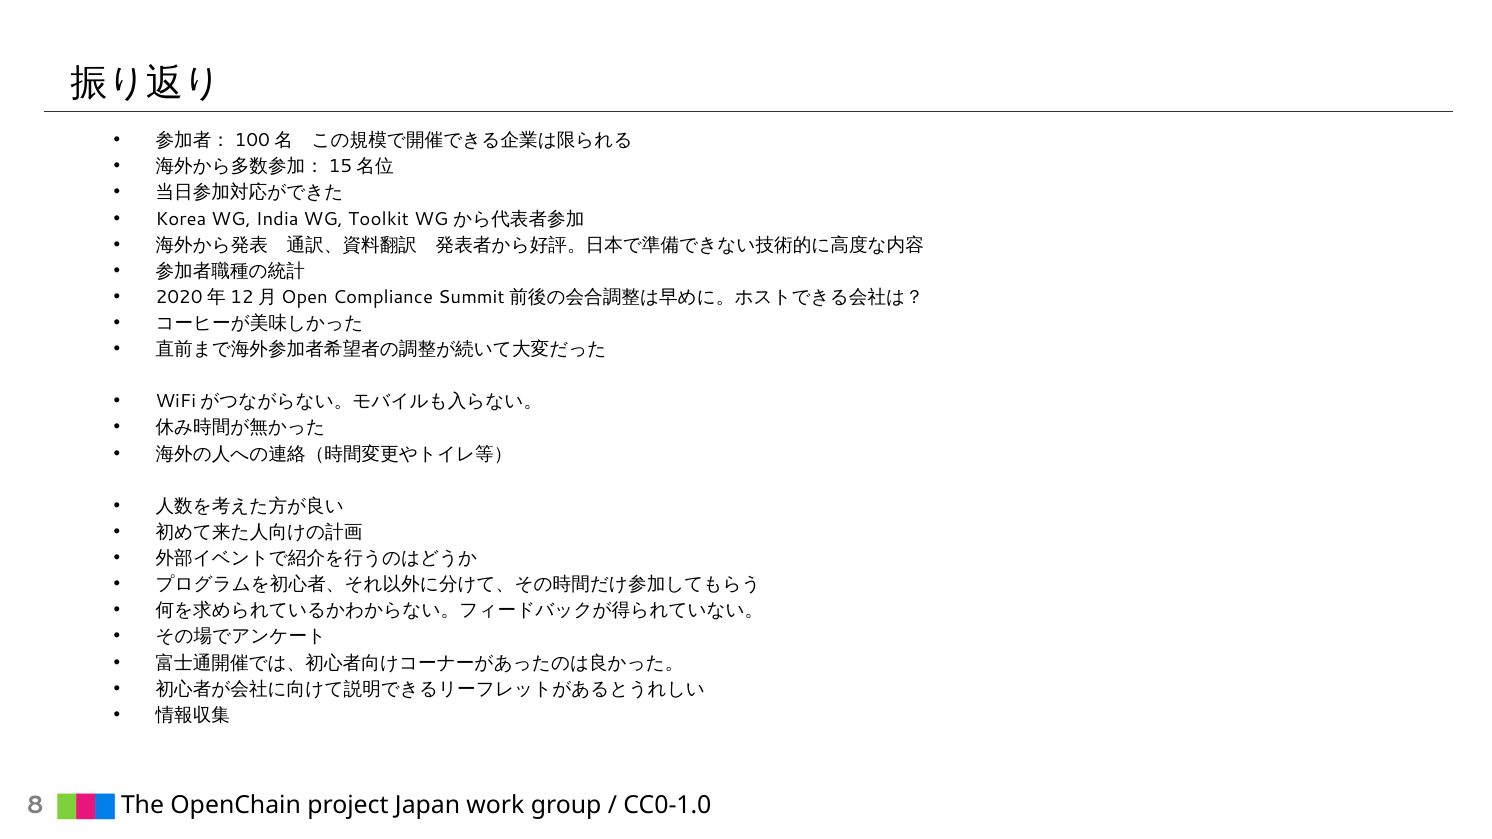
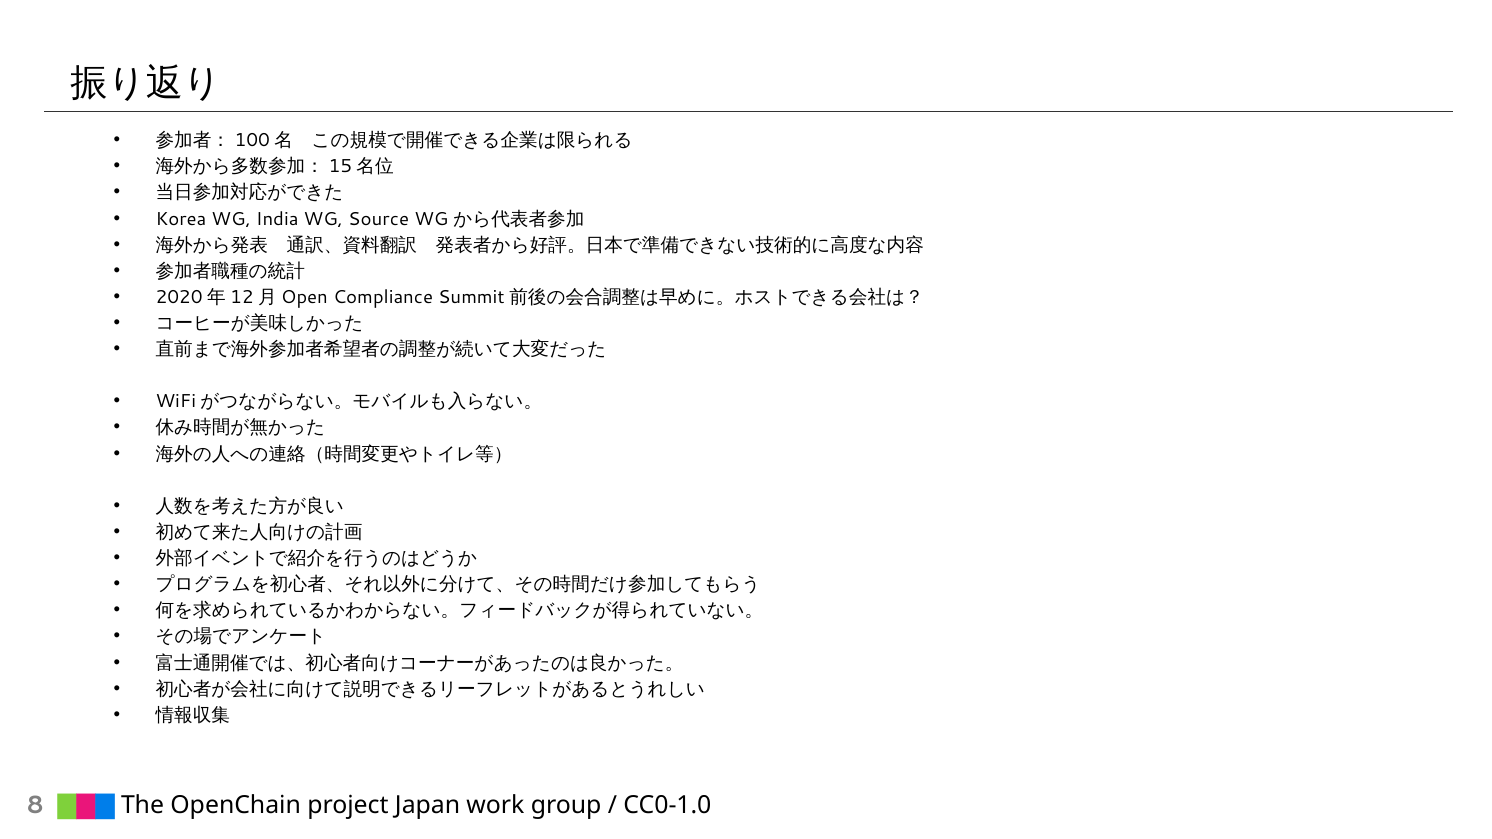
Toolkit: Toolkit -> Source (379, 219)
